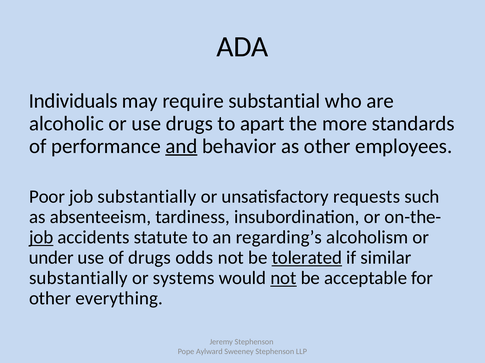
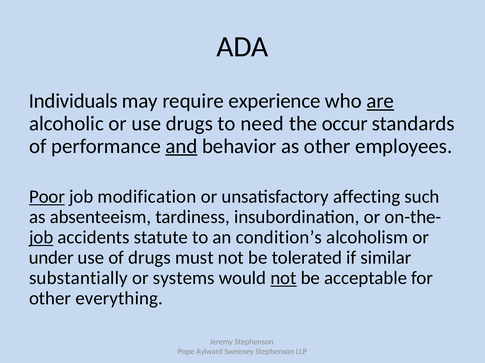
substantial: substantial -> experience (274, 101)
are underline: none -> present (380, 101)
apart: apart -> need (262, 124)
more: more -> occur (345, 124)
Poor underline: none -> present (47, 197)
job substantially: substantially -> modification (147, 197)
requests: requests -> affecting (367, 197)
regarding’s: regarding’s -> condition’s (279, 238)
odds: odds -> must (194, 258)
tolerated underline: present -> none (307, 258)
